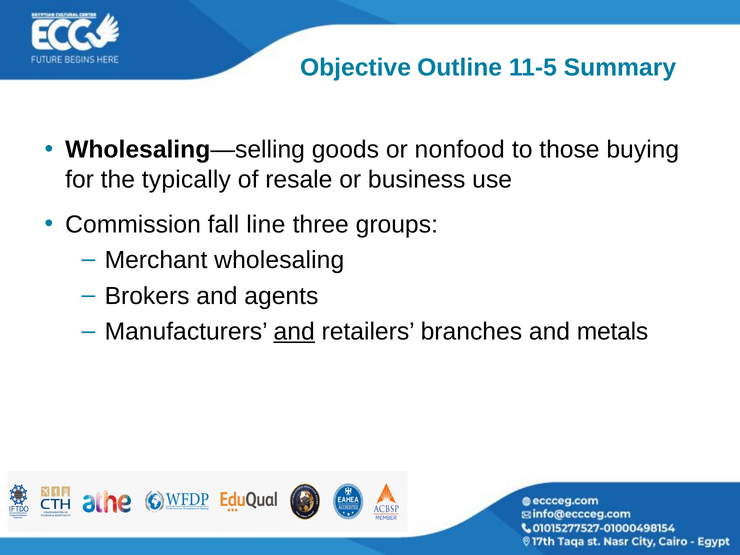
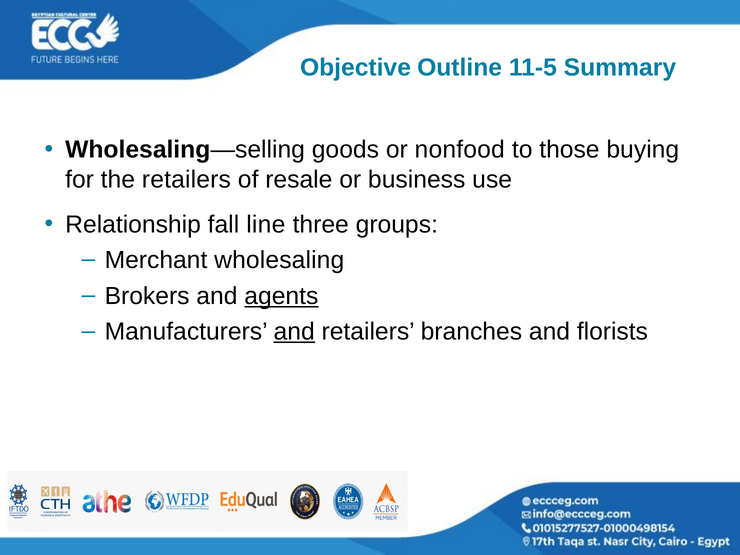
the typically: typically -> retailers (186, 179)
Commission: Commission -> Relationship (133, 224)
agents underline: none -> present (281, 296)
metals: metals -> florists (612, 332)
